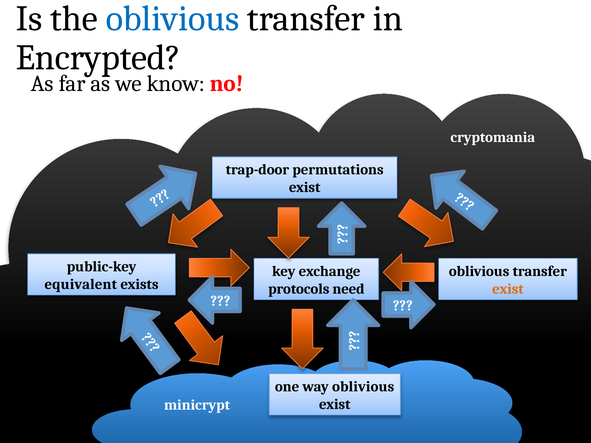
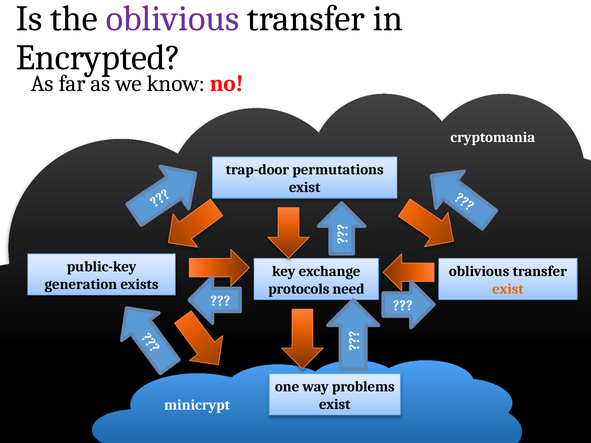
oblivious colour: blue -> purple (172, 19)
equivalent: equivalent -> generation (81, 284)
way oblivious: oblivious -> problems (363, 387)
